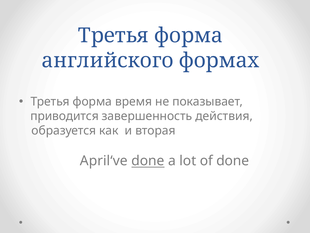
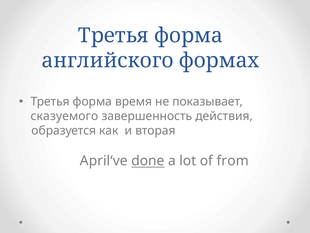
приводится: приводится -> сказуемого (64, 116)
of done: done -> from (233, 161)
